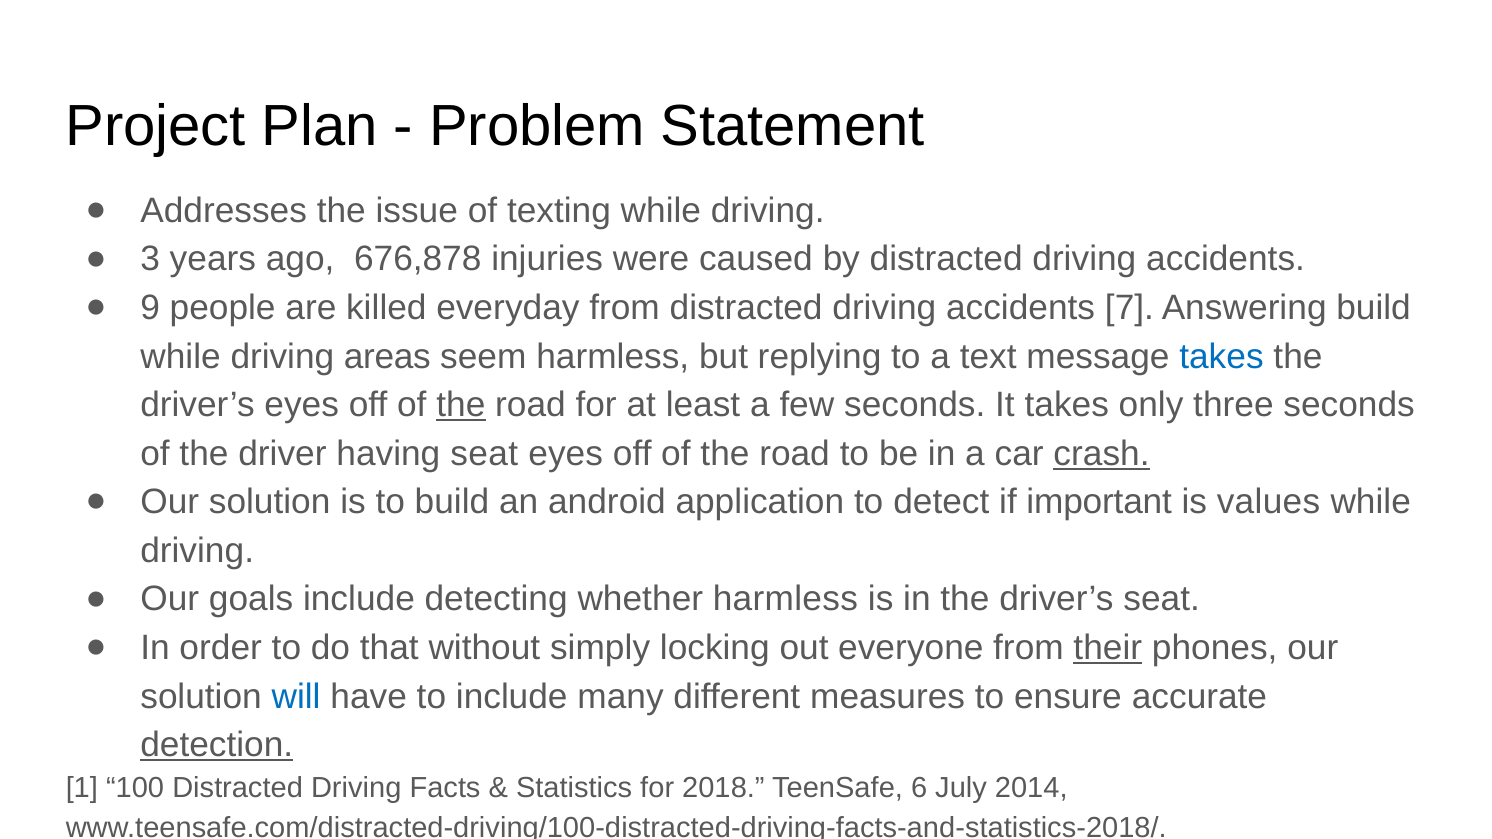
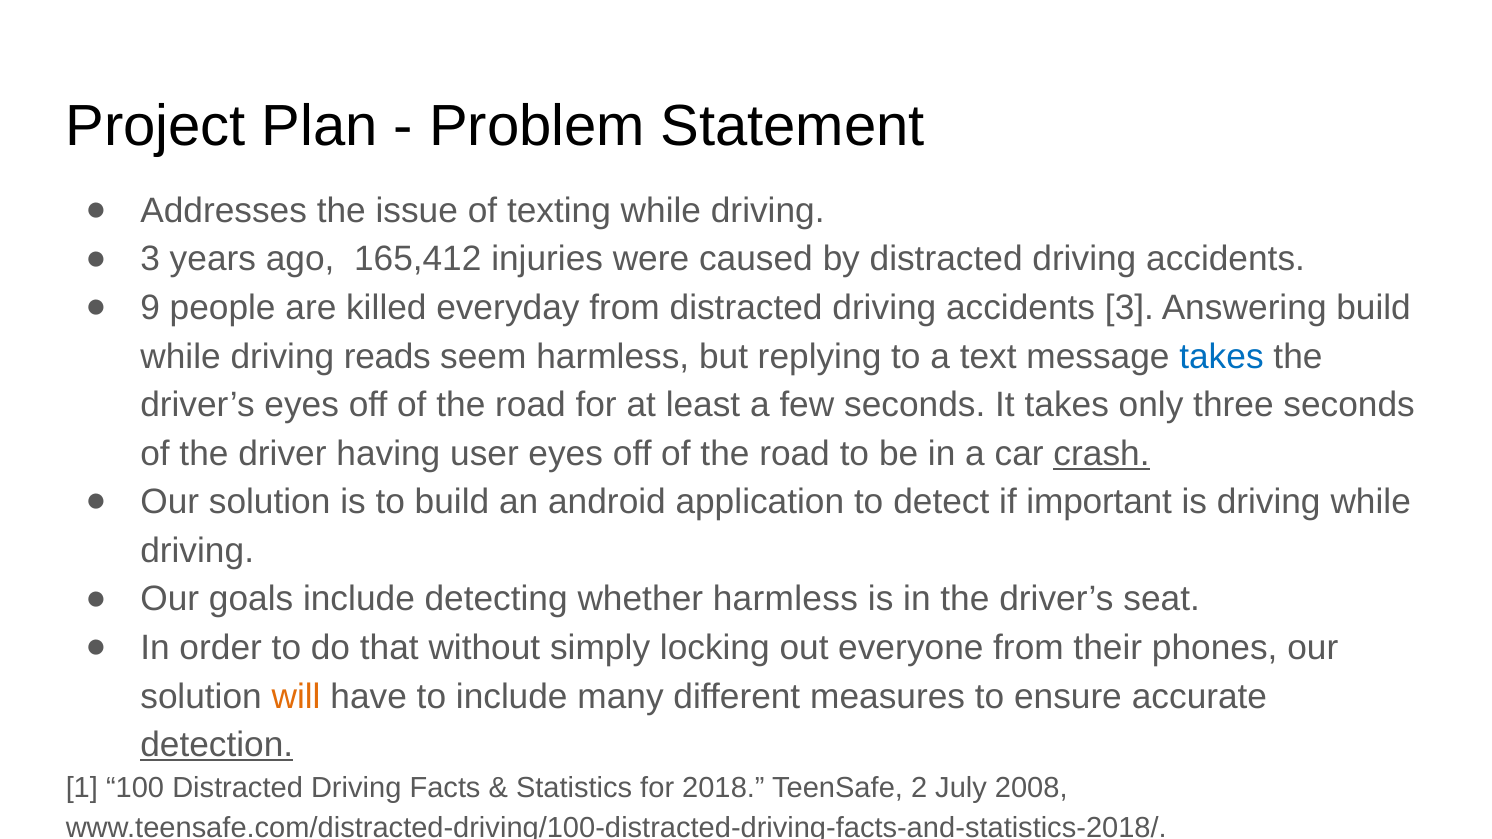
676,878: 676,878 -> 165,412 (418, 259)
accidents 7: 7 -> 3 (1129, 308)
areas: areas -> reads (387, 357)
the underline: present -> none (461, 405)
having seat: seat -> user (484, 454)
is values: values -> driving (1269, 502)
their underline: present -> none (1108, 648)
will colour: blue -> orange (296, 697)
6: 6 -> 2 (919, 789)
2014: 2014 -> 2008 (1031, 789)
